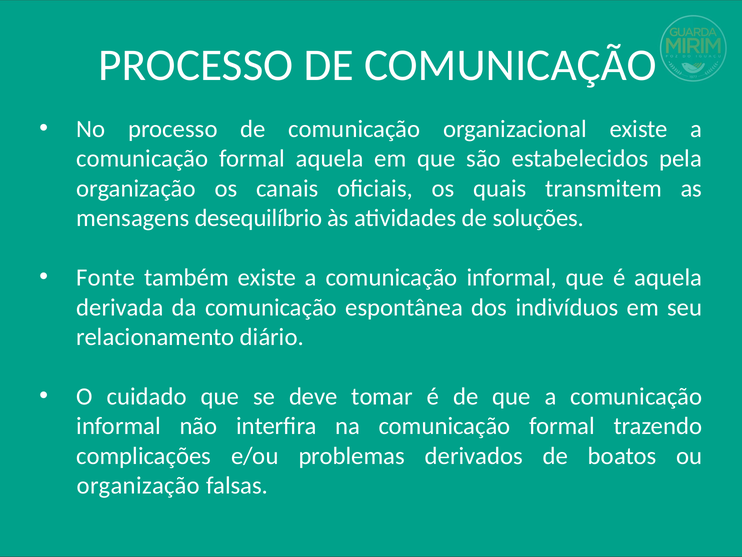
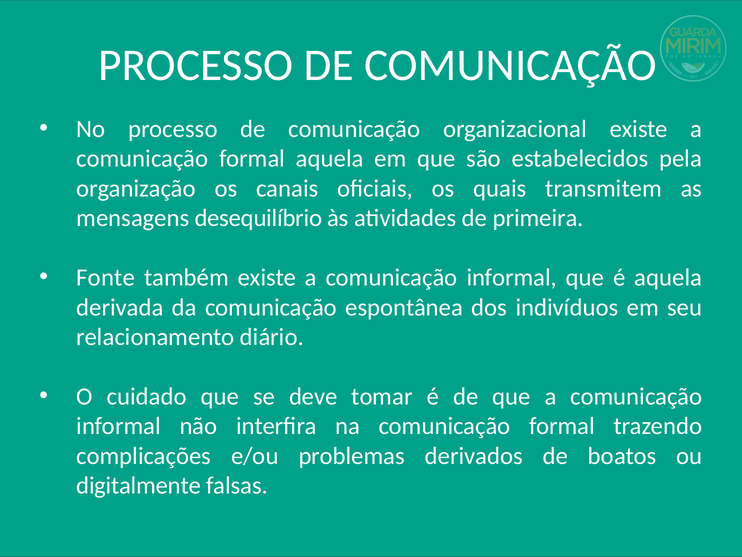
soluções: soluções -> primeira (538, 218)
organização: organização -> digitalmente (139, 485)
